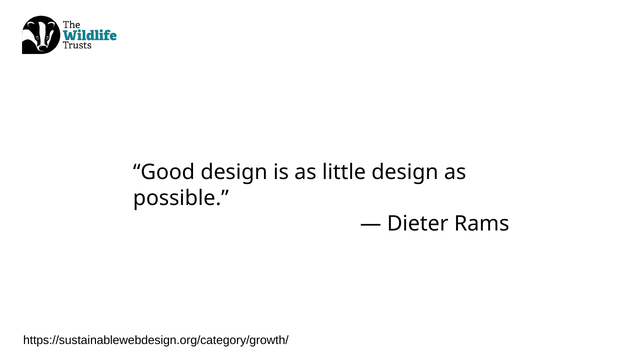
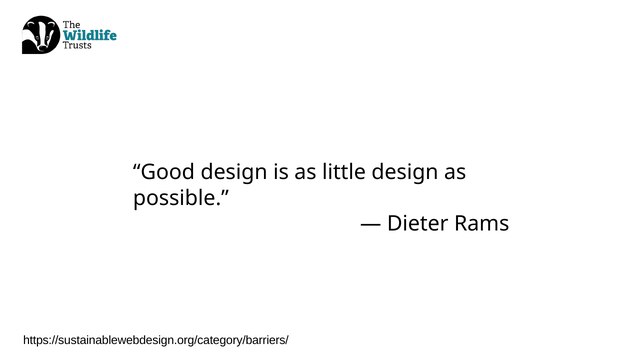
https://sustainablewebdesign.org/category/growth/: https://sustainablewebdesign.org/category/growth/ -> https://sustainablewebdesign.org/category/barriers/ (156, 340)
